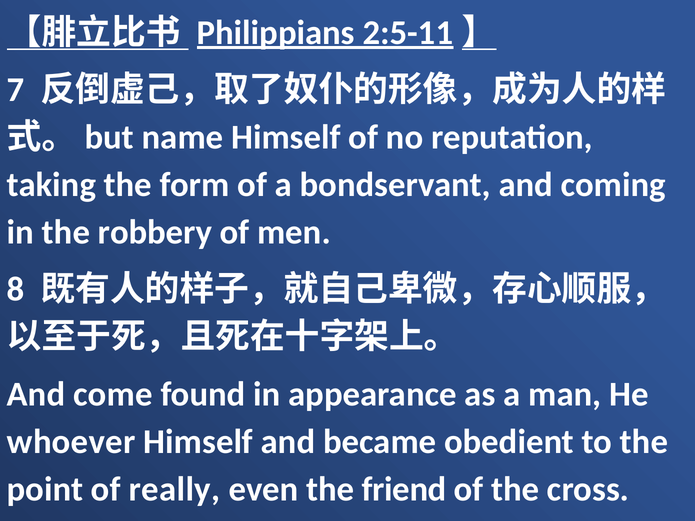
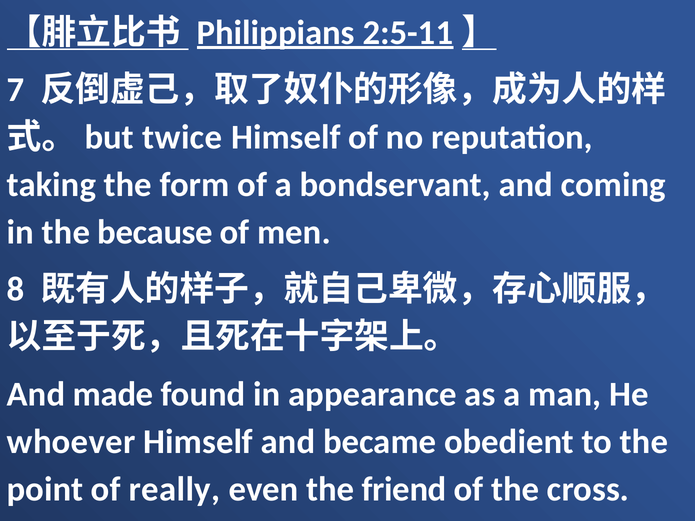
name: name -> twice (182, 137)
robbery: robbery -> because (155, 232)
come: come -> made (113, 394)
